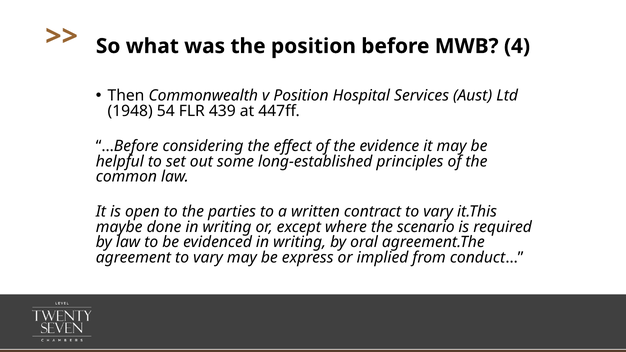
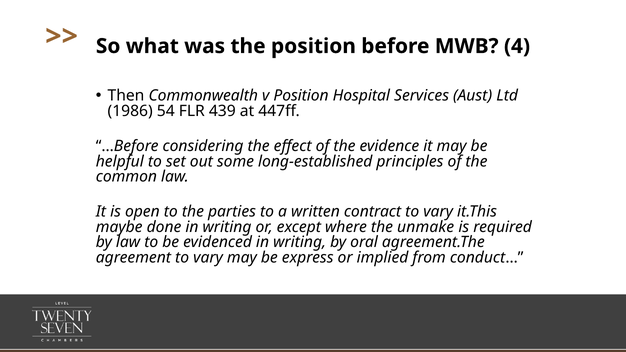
1948: 1948 -> 1986 (130, 111)
scenario: scenario -> unmake (426, 227)
